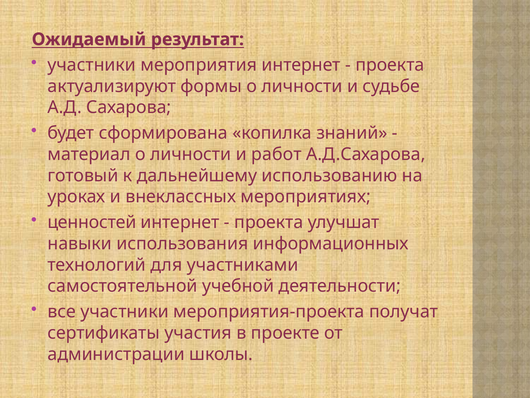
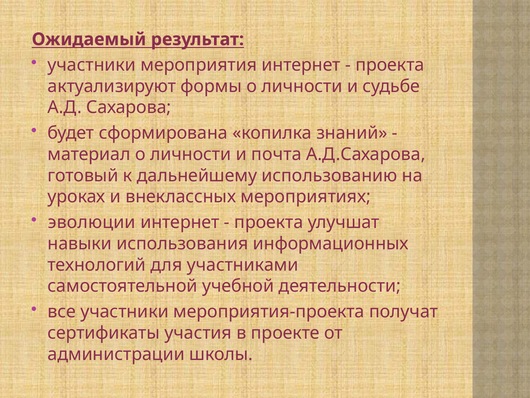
работ: работ -> почта (276, 154)
ценностей: ценностей -> эволюции (92, 222)
